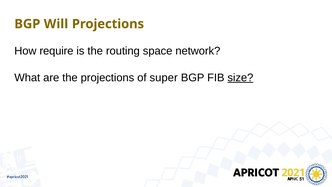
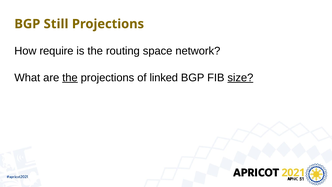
Will: Will -> Still (56, 24)
the underline: none -> present (70, 78)
super: super -> linked (164, 78)
